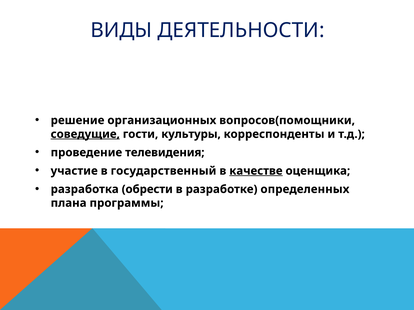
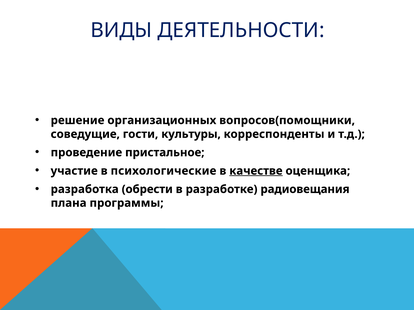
соведущие underline: present -> none (85, 134)
телевидения: телевидения -> пристальное (165, 153)
государственный: государственный -> психологические (163, 171)
определенных: определенных -> радиовещания (305, 190)
